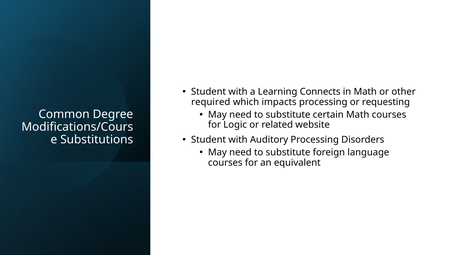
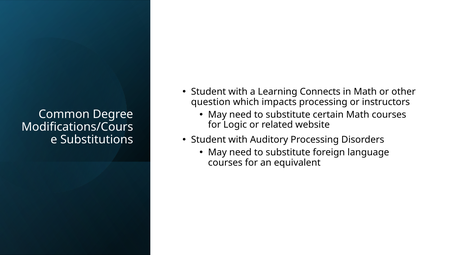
required: required -> question (211, 102)
requesting: requesting -> instructors (386, 102)
